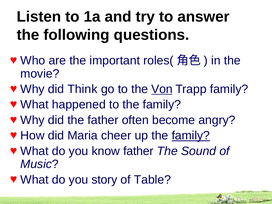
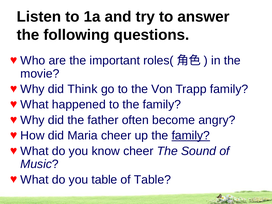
Von underline: present -> none (162, 89)
know father: father -> cheer (138, 151)
you story: story -> table (104, 180)
